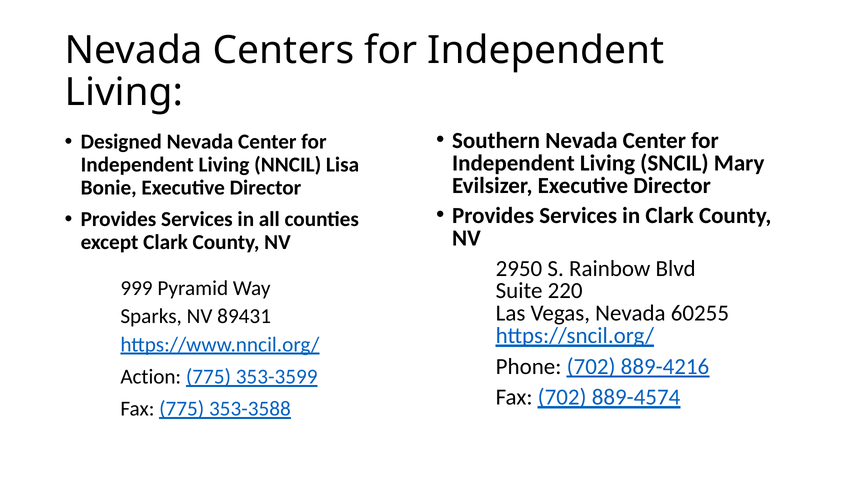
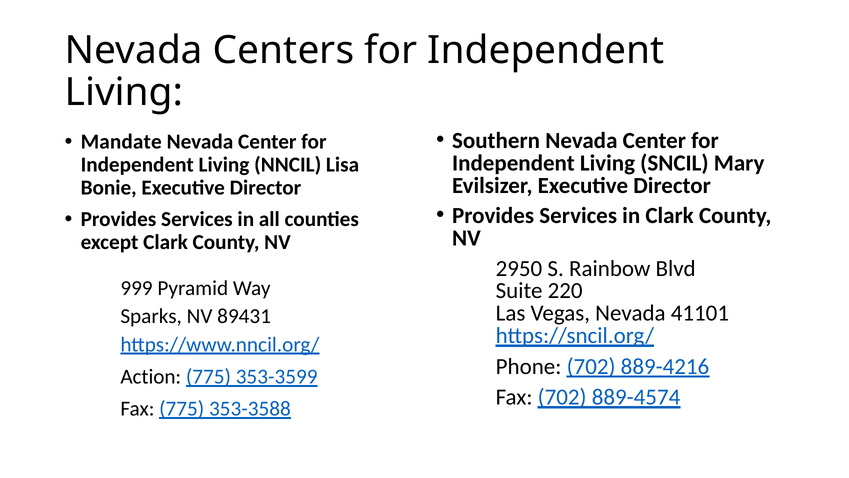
Designed: Designed -> Mandate (121, 142)
60255: 60255 -> 41101 (700, 313)
